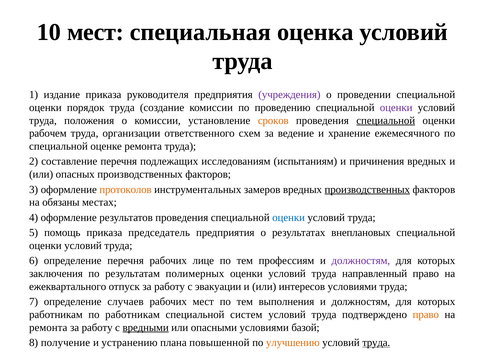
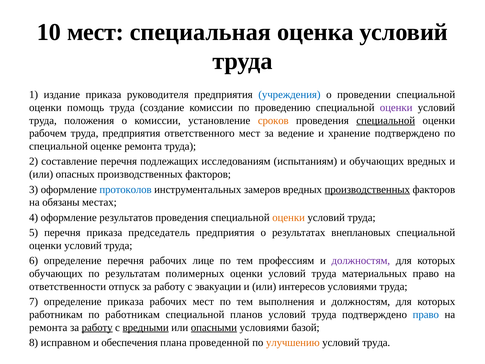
учреждения colour: purple -> blue (289, 95)
порядок: порядок -> помощь (86, 107)
труда организации: организации -> предприятия (131, 133)
ответственного схем: схем -> мест (250, 133)
хранение ежемесячного: ежемесячного -> подтверждено (407, 133)
и причинения: причинения -> обучающих (377, 161)
протоколов colour: orange -> blue (126, 189)
оценки colour: blue -> orange (289, 217)
5 помощь: помощь -> перечня (62, 232)
заключения: заключения -> обучающих (56, 273)
направленный: направленный -> материальных (375, 273)
ежеквартального: ежеквартального -> ответственности (68, 286)
определение случаев: случаев -> приказа (126, 301)
систем: систем -> планов (246, 314)
право colour: orange -> blue (426, 314)
работу underline: none -> present (97, 327)
опасными underline: none -> present (214, 327)
получение: получение -> исправном (66, 342)
устранению: устранению -> обеспечения (130, 342)
повышенной: повышенной -> проведенной (219, 342)
труда underline: present -> none (376, 342)
